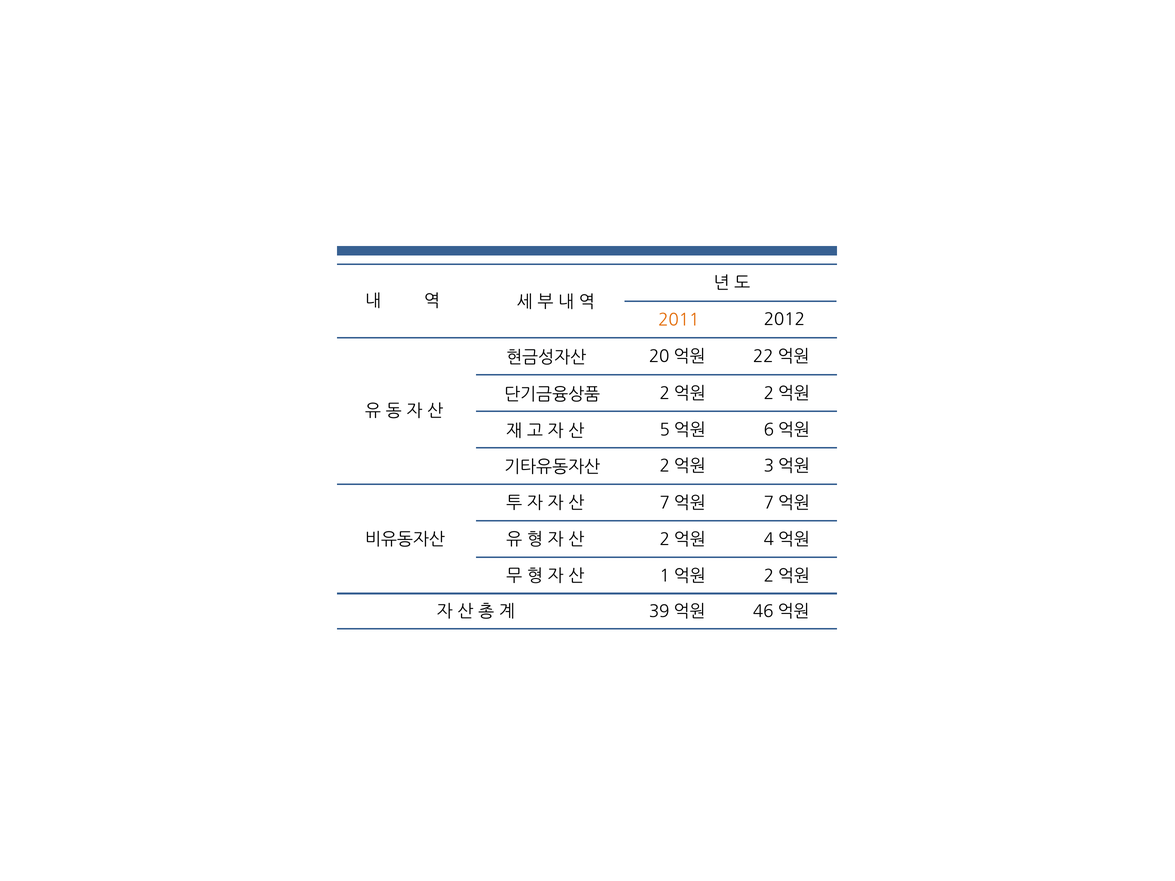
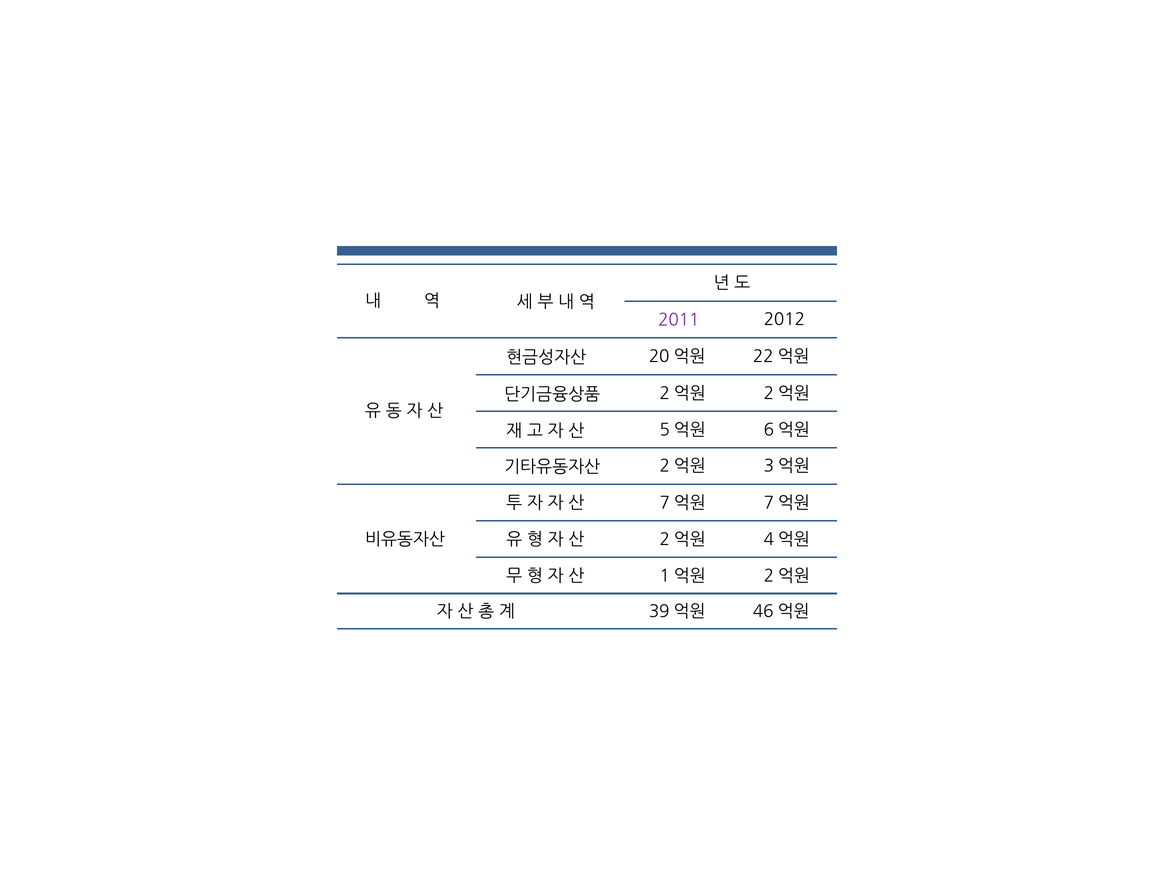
2011 colour: orange -> purple (679, 320)
